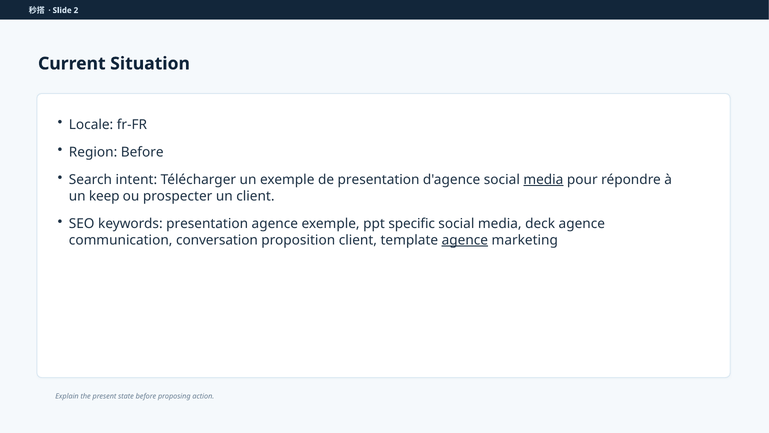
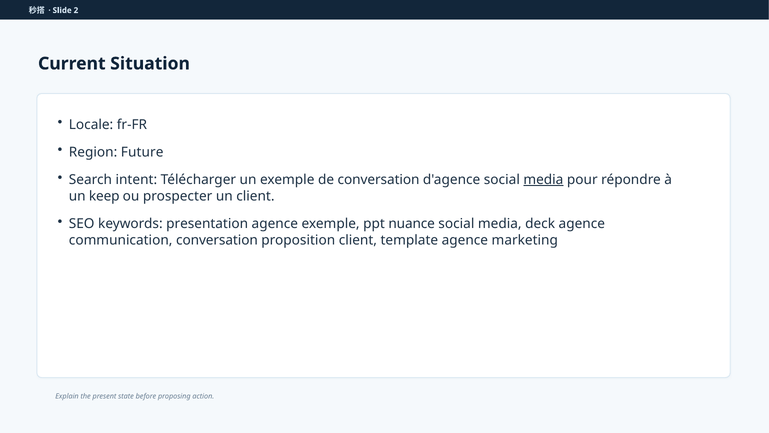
Region Before: Before -> Future (142, 152)
de presentation: presentation -> conversation (379, 180)
specific: specific -> nuance (412, 223)
agence underline: present -> none (465, 240)
